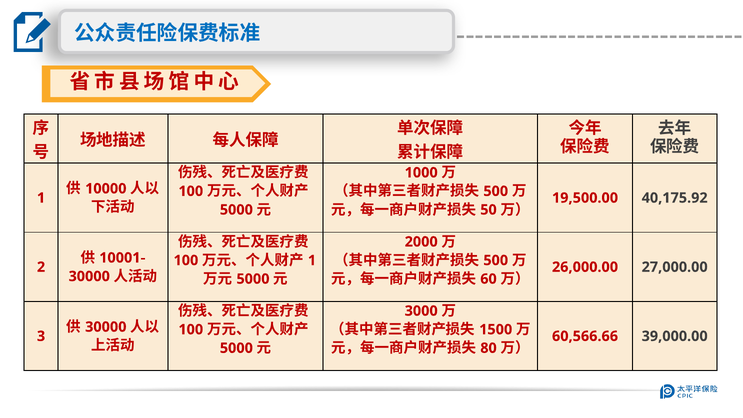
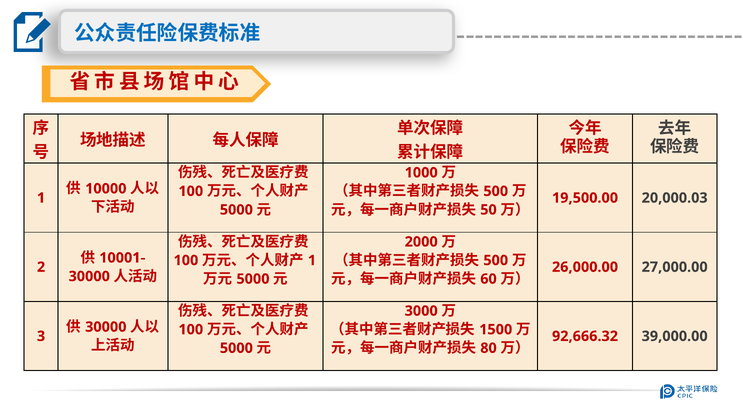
40,175.92: 40,175.92 -> 20,000.03 (675, 198)
60,566.66: 60,566.66 -> 92,666.32 (585, 336)
